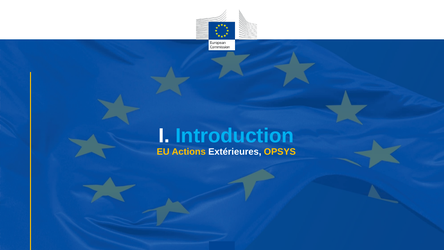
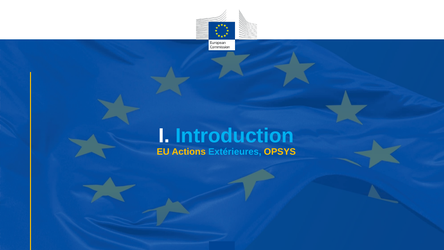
Extérieures colour: white -> light blue (235, 152)
